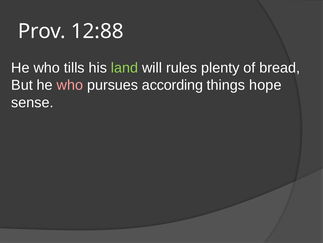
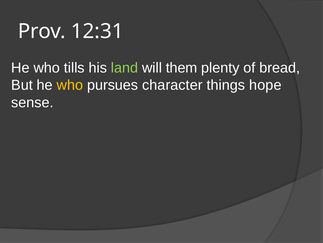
12:88: 12:88 -> 12:31 (97, 31)
rules: rules -> them (182, 68)
who colour: pink -> yellow (70, 85)
according: according -> character (172, 85)
